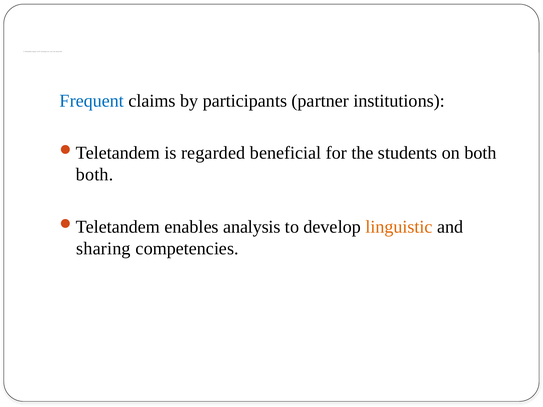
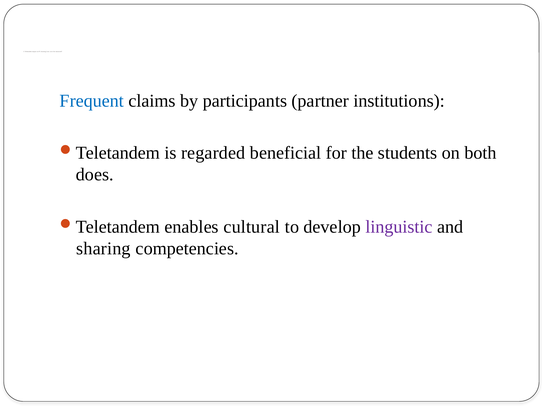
both: both -> does (95, 175)
analysis: analysis -> cultural (252, 227)
linguistic colour: orange -> purple (399, 227)
